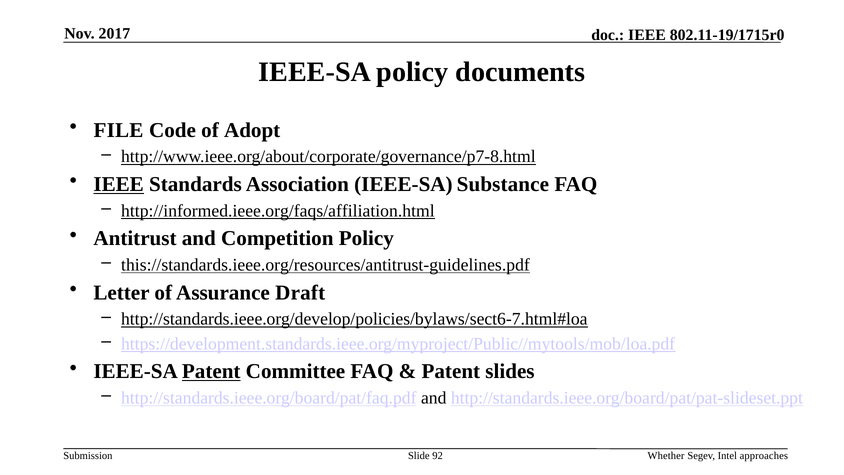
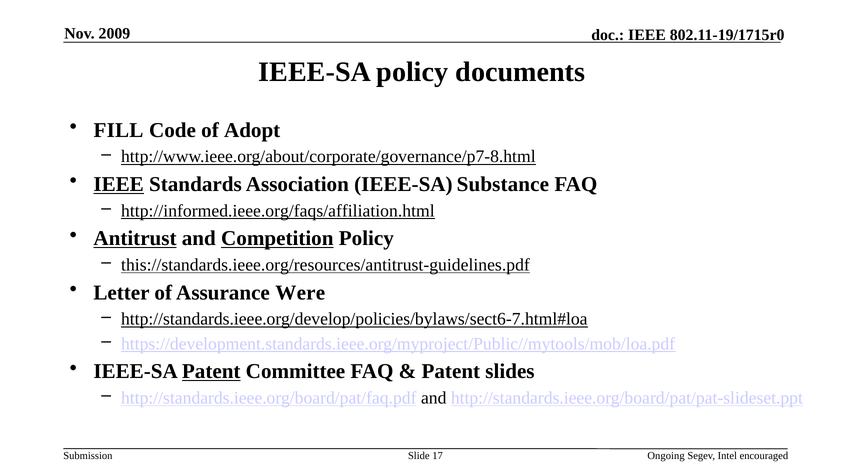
2017: 2017 -> 2009 (114, 34)
FILE: FILE -> FILL (118, 130)
Antitrust underline: none -> present (135, 238)
Competition underline: none -> present (277, 238)
Draft: Draft -> Were (300, 293)
92: 92 -> 17 (438, 455)
Whether: Whether -> Ongoing (666, 455)
approaches: approaches -> encouraged (764, 455)
